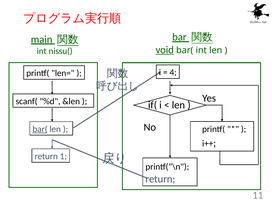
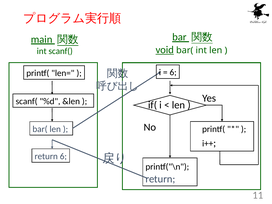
int nissu(: nissu( -> scanf( (61, 51)
4: 4 -> 6 (173, 72)
bar( underline: present -> none (40, 129)
return 1: 1 -> 6 (63, 156)
